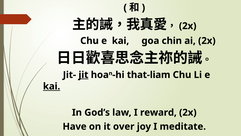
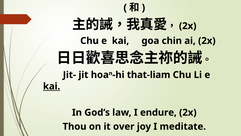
jit underline: present -> none (83, 75)
reward: reward -> endure (158, 112)
Have: Have -> Thou (75, 126)
